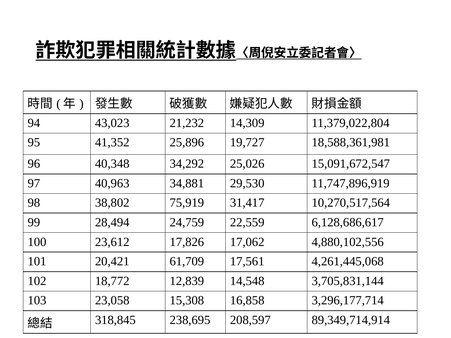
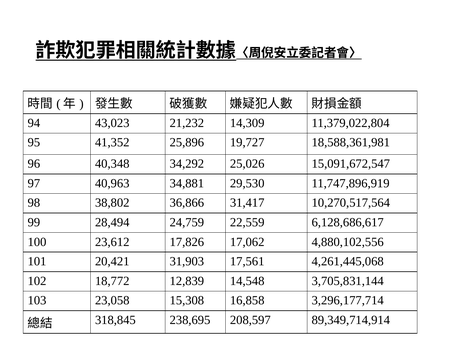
75,919: 75,919 -> 36,866 (187, 203)
61,709: 61,709 -> 31,903 (187, 262)
